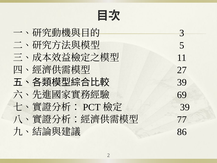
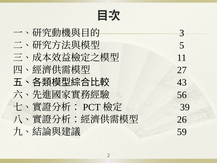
39: 39 -> 43 (182, 82)
69: 69 -> 56 (182, 95)
77: 77 -> 26 (182, 119)
86: 86 -> 59 (182, 132)
